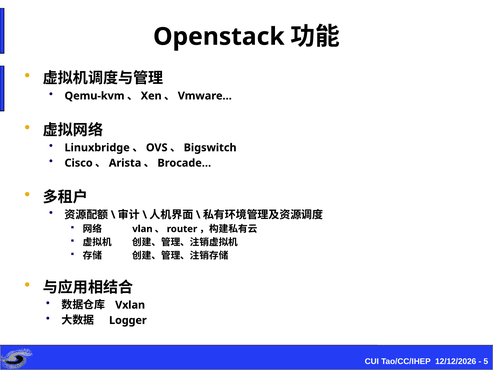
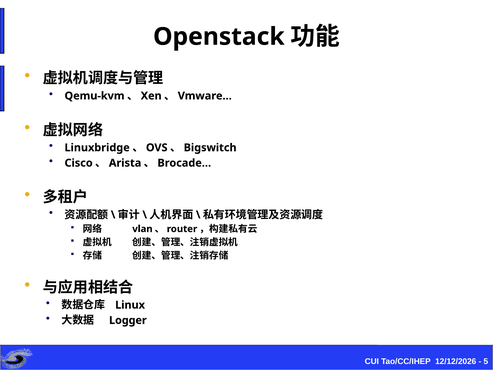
Vxlan: Vxlan -> Linux (130, 305)
